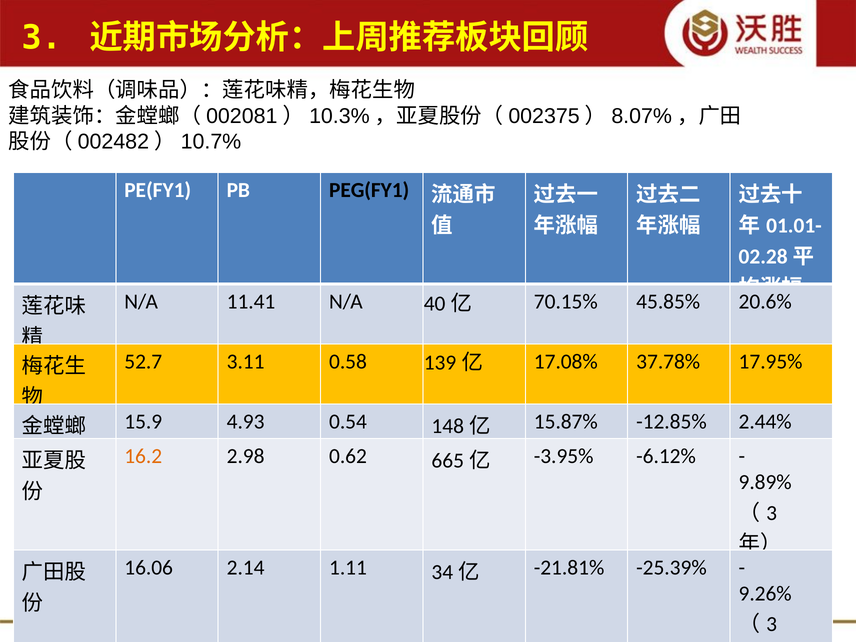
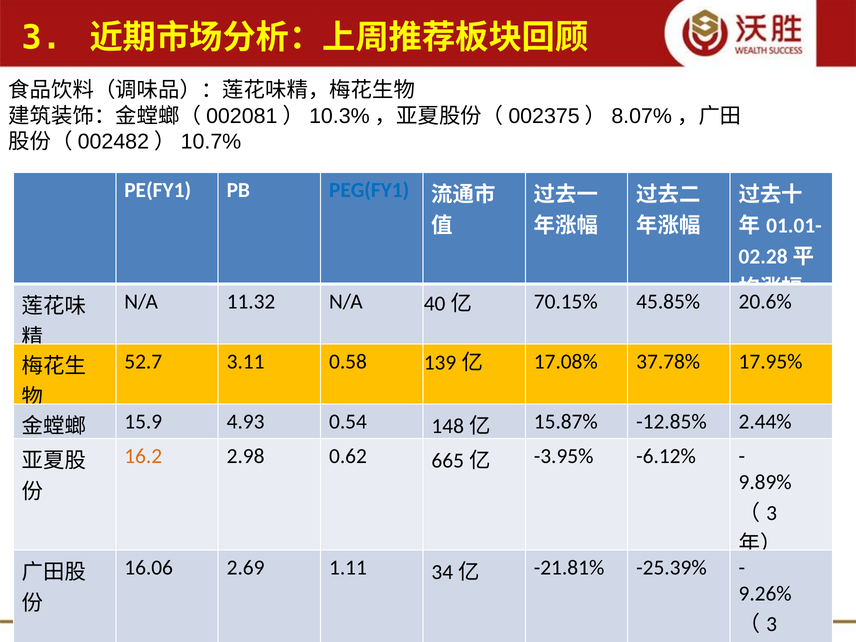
PEG(FY1 colour: black -> blue (369, 190)
11.41: 11.41 -> 11.32 (251, 302)
2.14: 2.14 -> 2.69 (246, 568)
